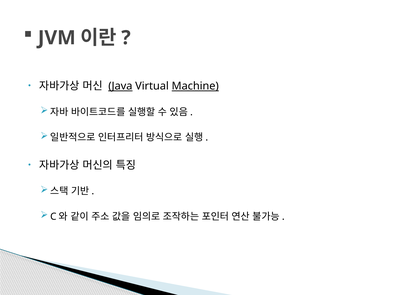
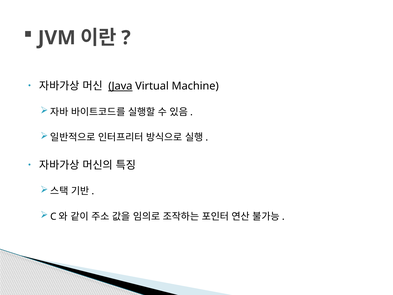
Machine underline: present -> none (195, 86)
